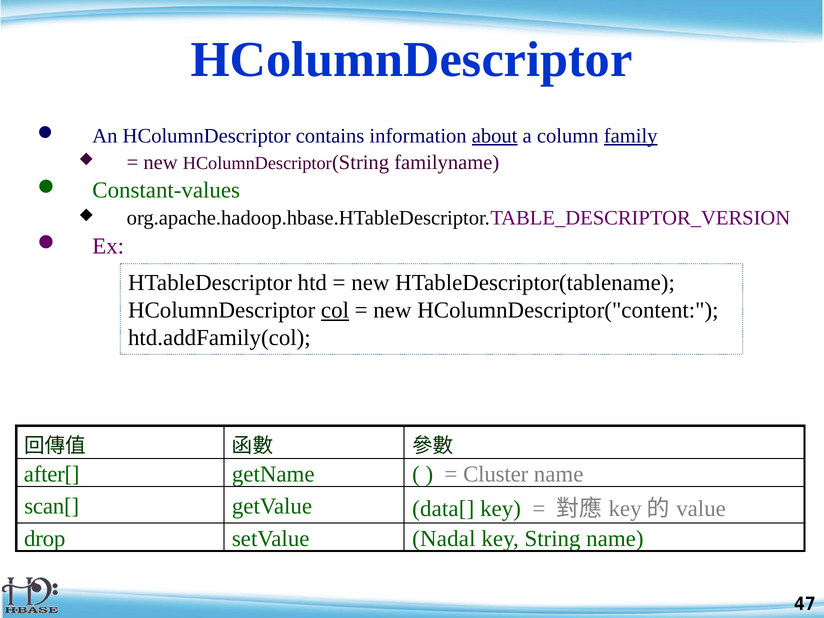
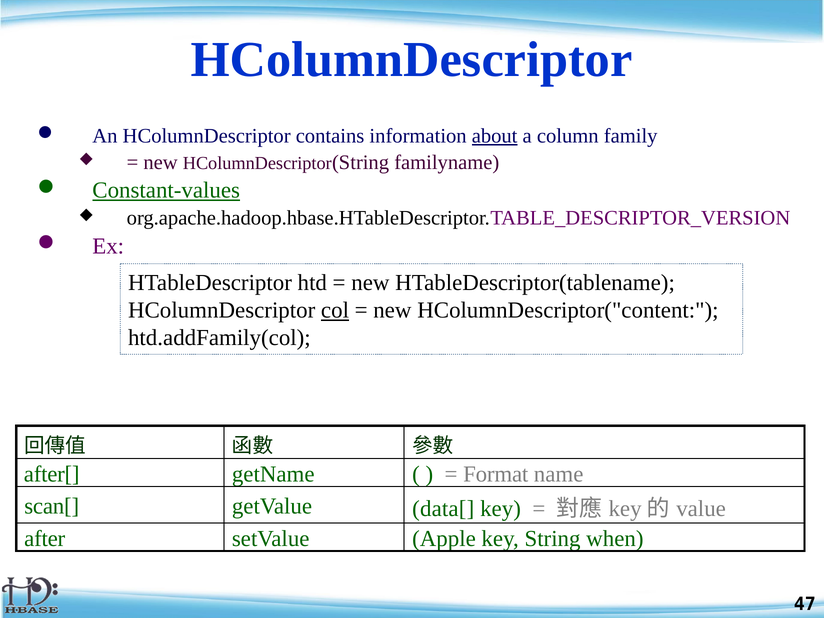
family underline: present -> none (631, 136)
Constant-values underline: none -> present (166, 190)
Cluster: Cluster -> Format (496, 474)
drop: drop -> after (45, 538)
Nadal: Nadal -> Apple (444, 538)
String name: name -> when (615, 538)
